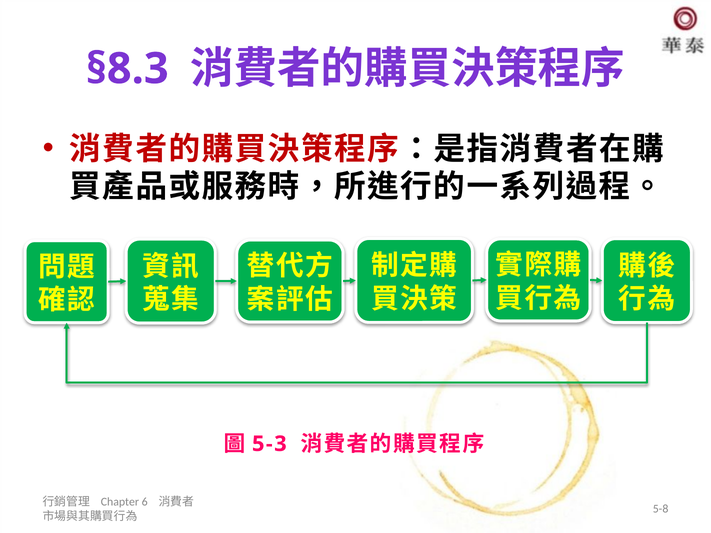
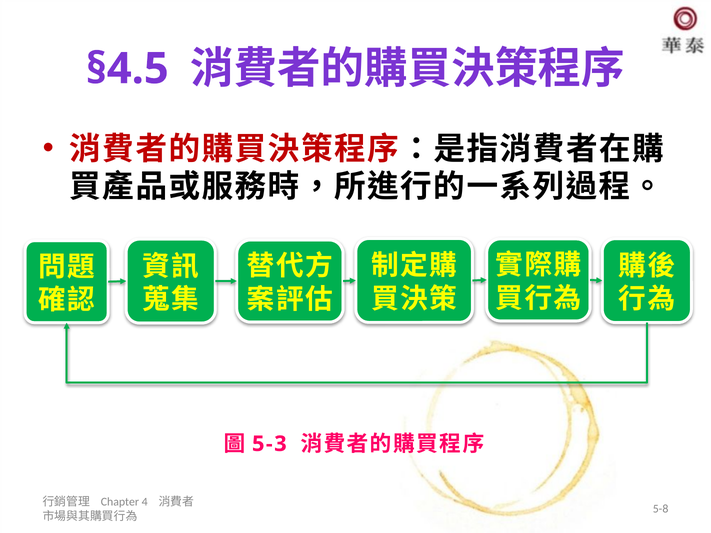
§8.3: §8.3 -> §4.5 (127, 69)
6: 6 -> 4 (145, 502)
